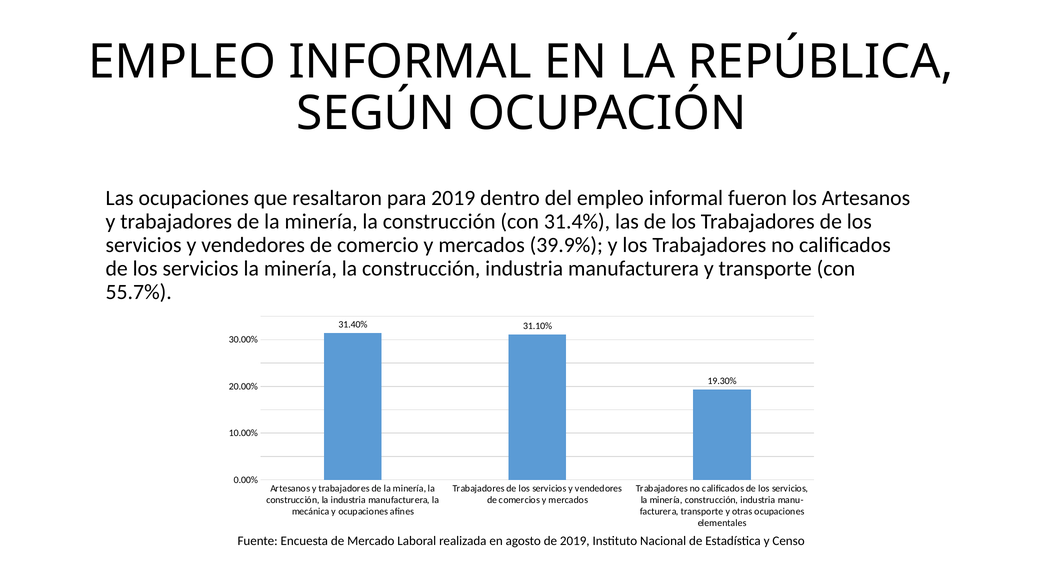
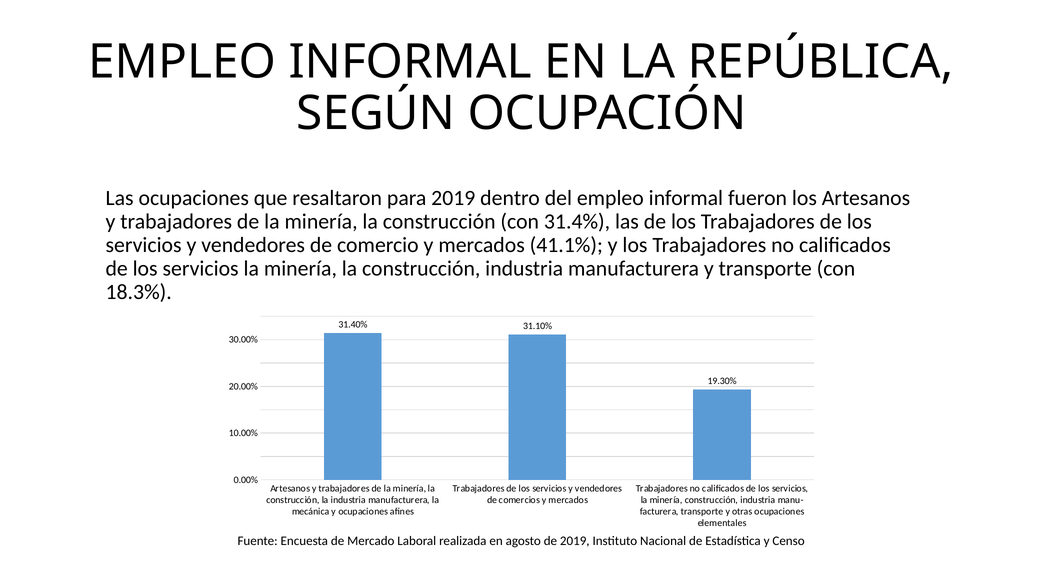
39.9%: 39.9% -> 41.1% (566, 245)
55.7%: 55.7% -> 18.3% (139, 292)
